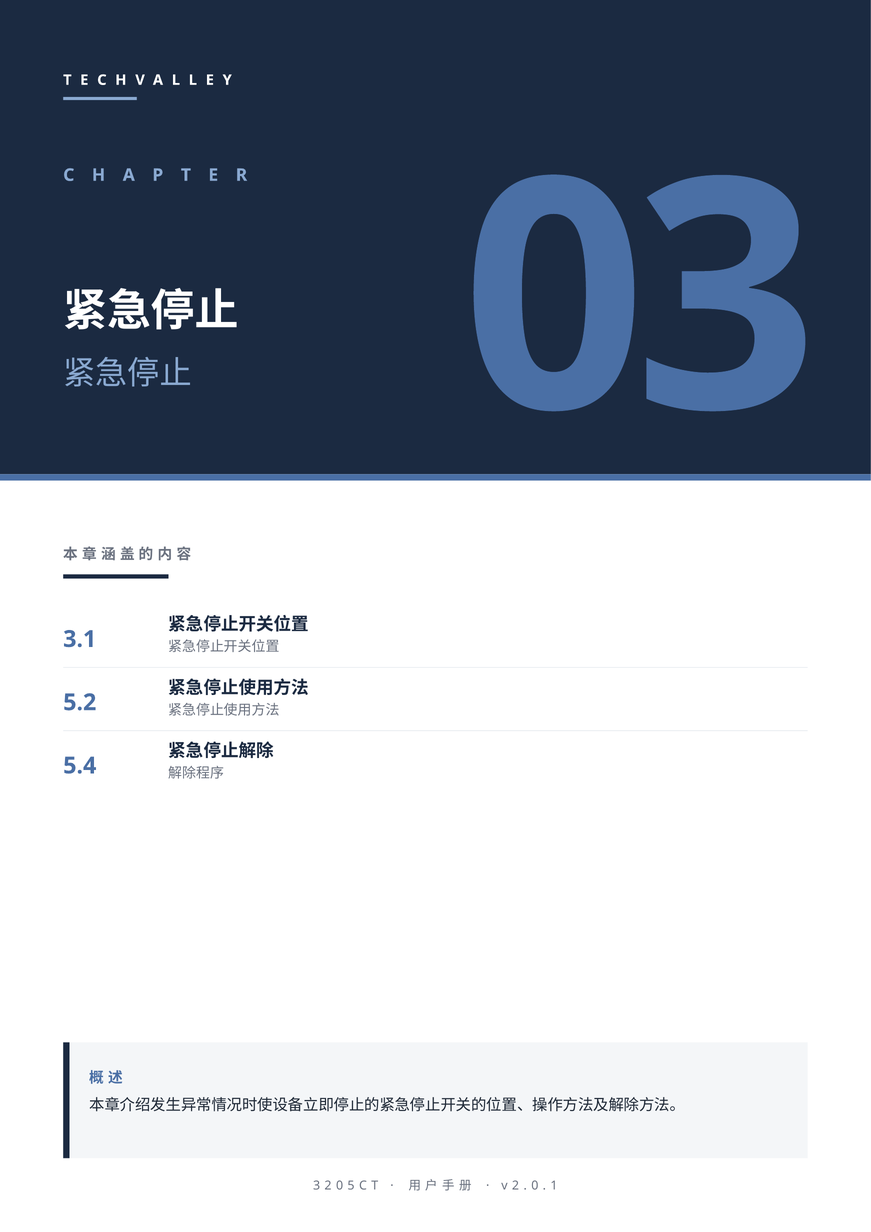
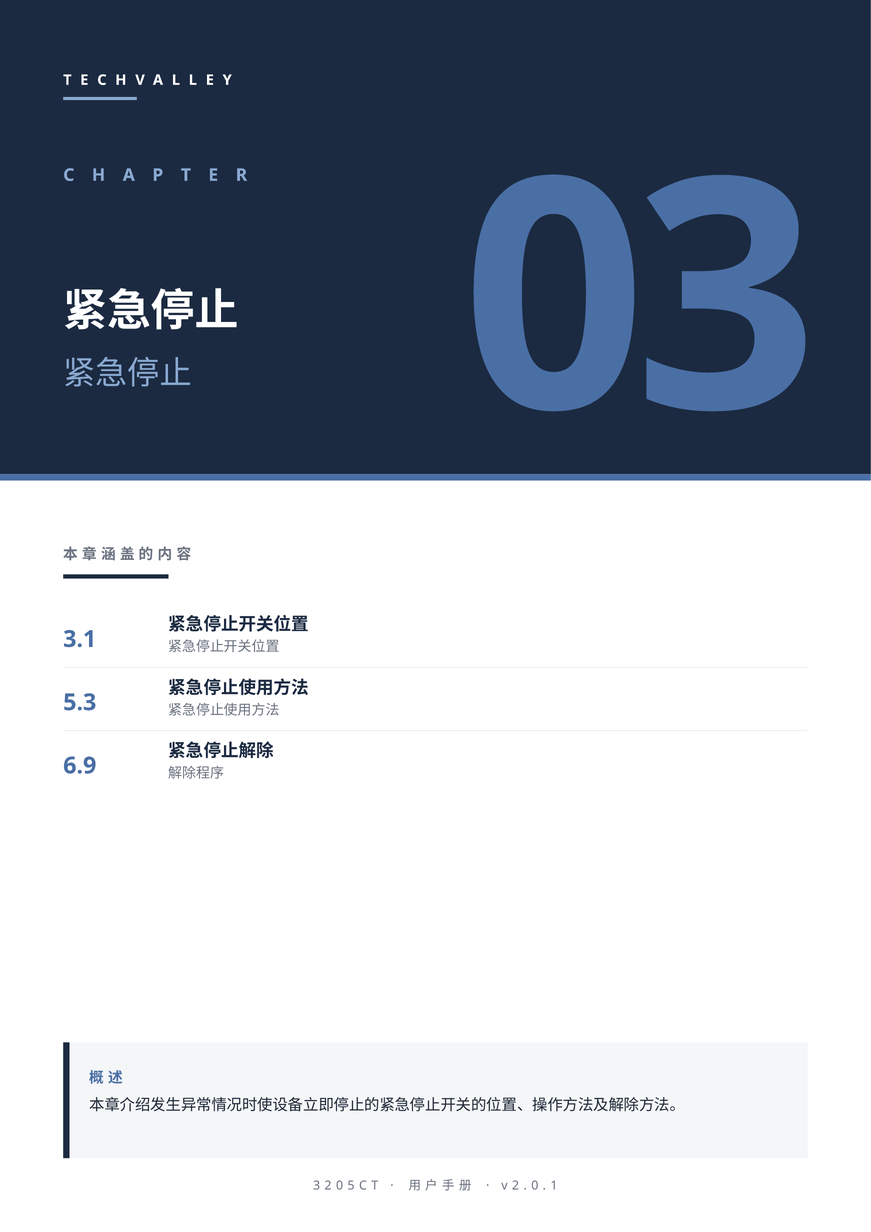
5.2: 5.2 -> 5.3 (80, 702)
5.4: 5.4 -> 6.9 (80, 765)
